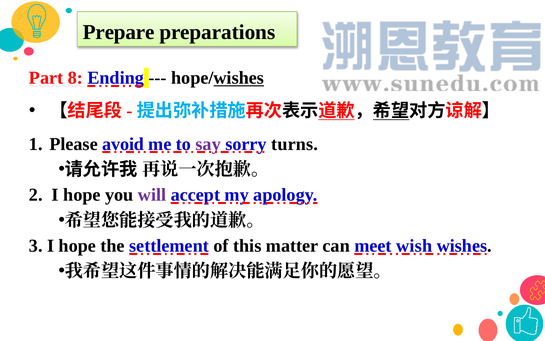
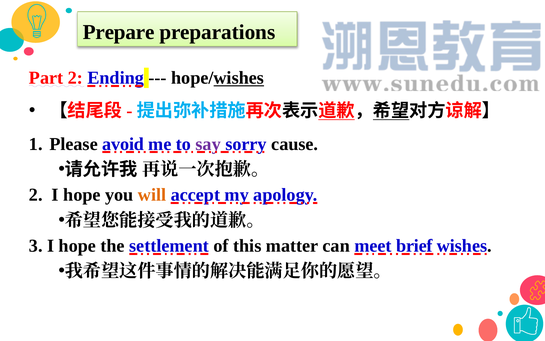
Part 8: 8 -> 2 (75, 78)
turns: turns -> cause (295, 144)
will colour: purple -> orange (152, 195)
wish: wish -> brief (414, 246)
